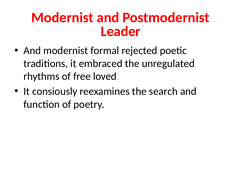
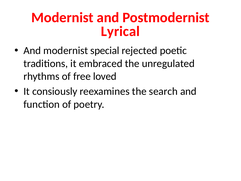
Leader: Leader -> Lyrical (120, 31)
formal: formal -> special (105, 51)
